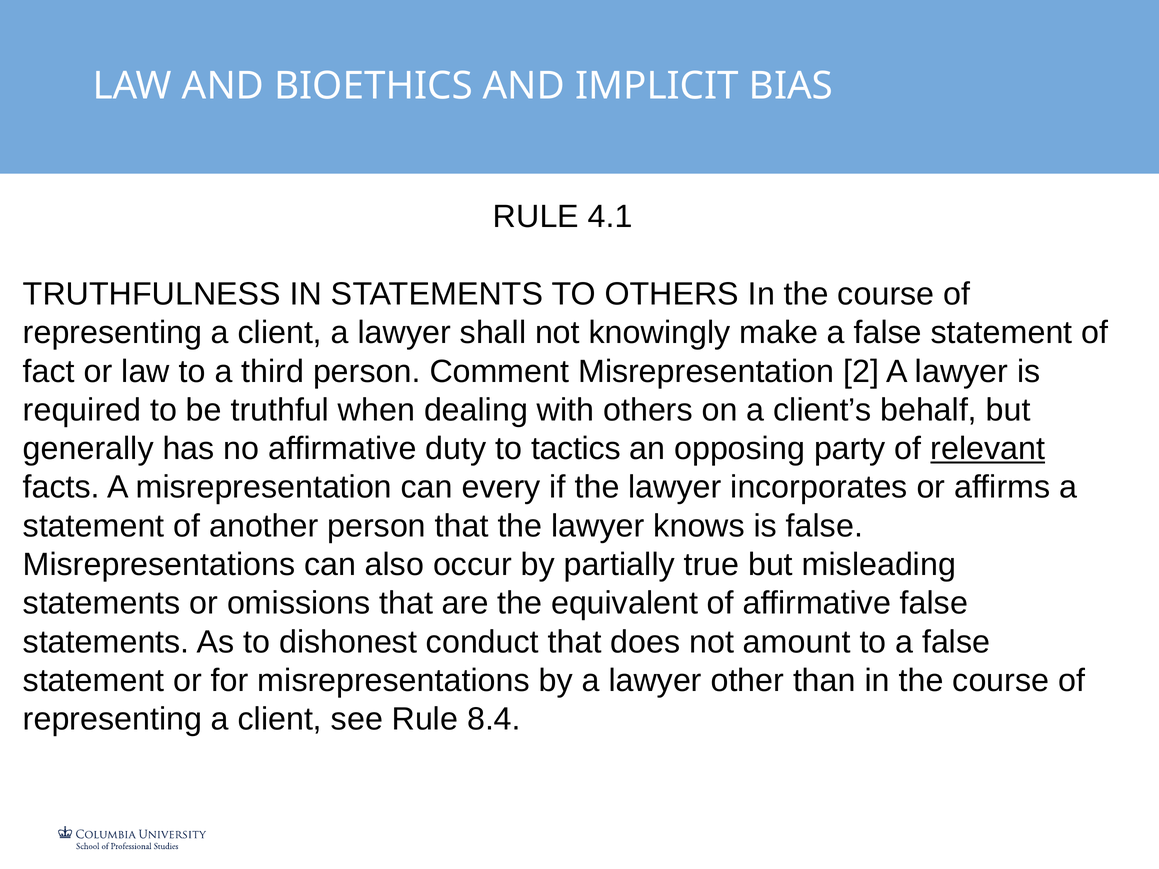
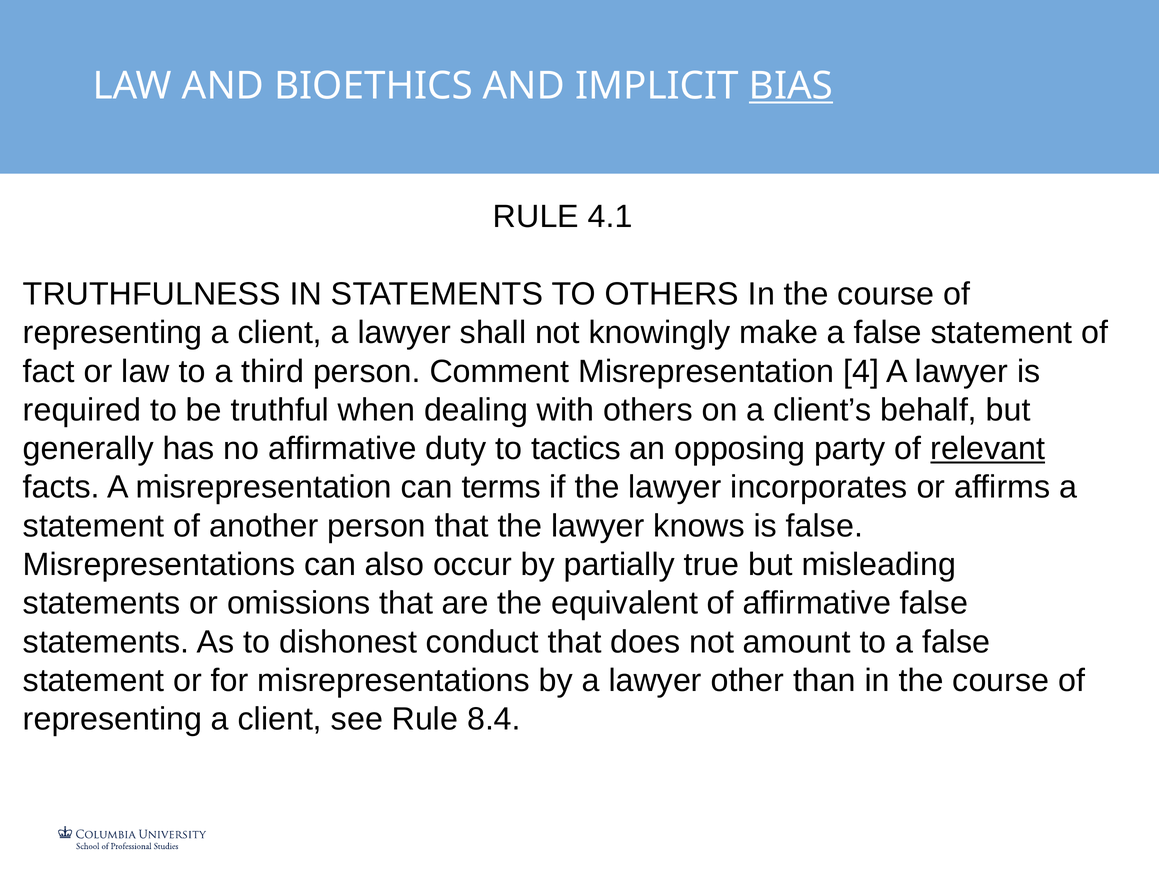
BIAS underline: none -> present (791, 86)
2: 2 -> 4 (861, 372)
every: every -> terms (501, 487)
